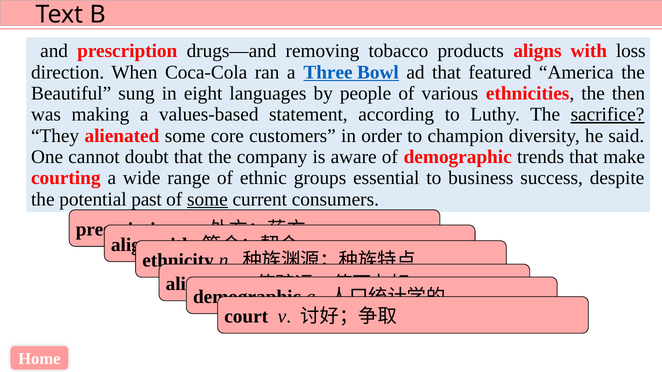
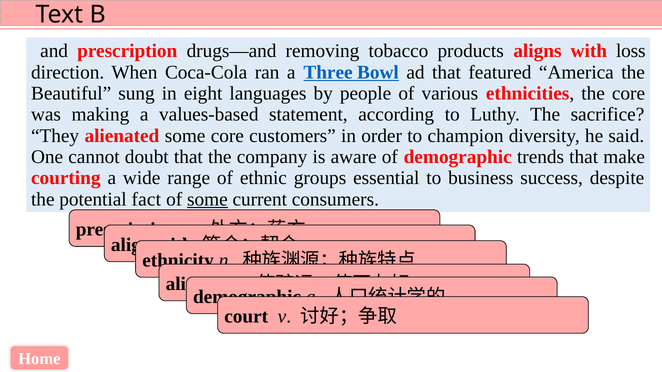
the then: then -> core (628, 93)
sacrifice underline: present -> none (607, 115)
past: past -> fact (146, 199)
